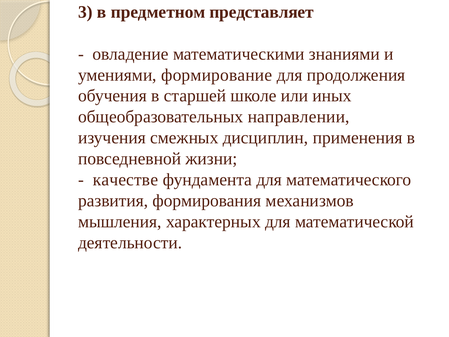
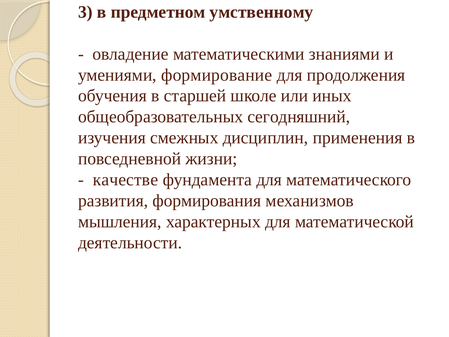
представляет: представляет -> умственному (261, 12)
направлении: направлении -> сегодняшний (299, 117)
